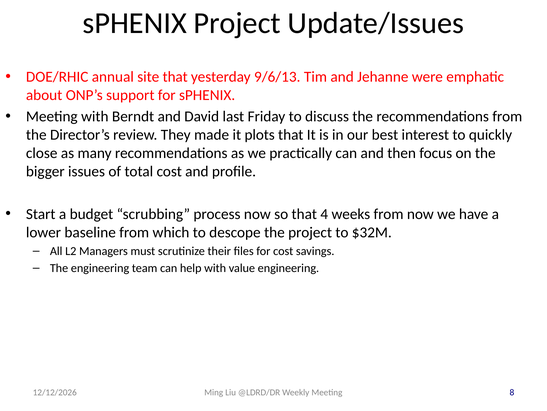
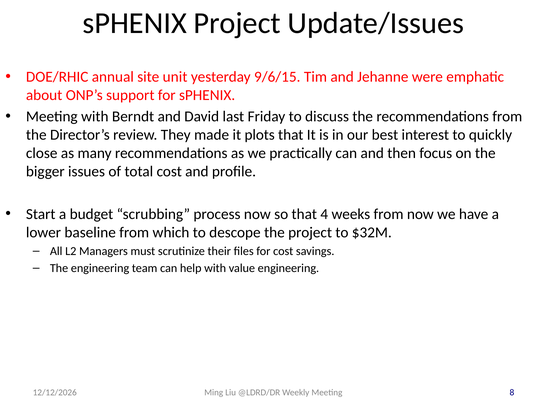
site that: that -> unit (175, 77)
9/6/13: 9/6/13 -> 9/6/15 (277, 77)
